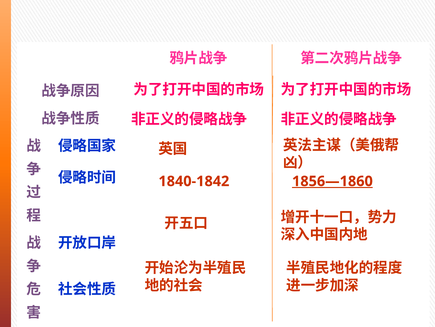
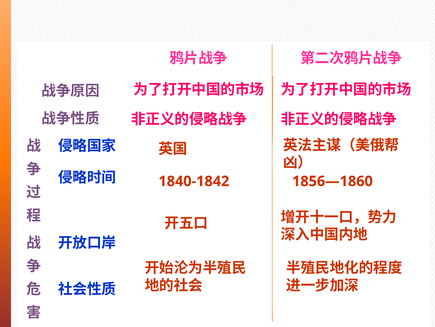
1856—1860 underline: present -> none (332, 181)
